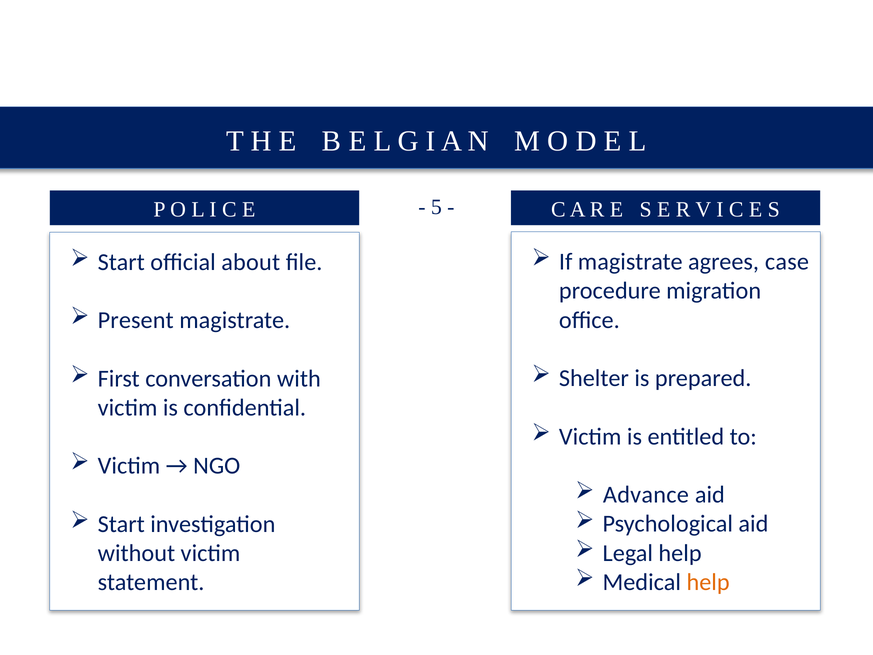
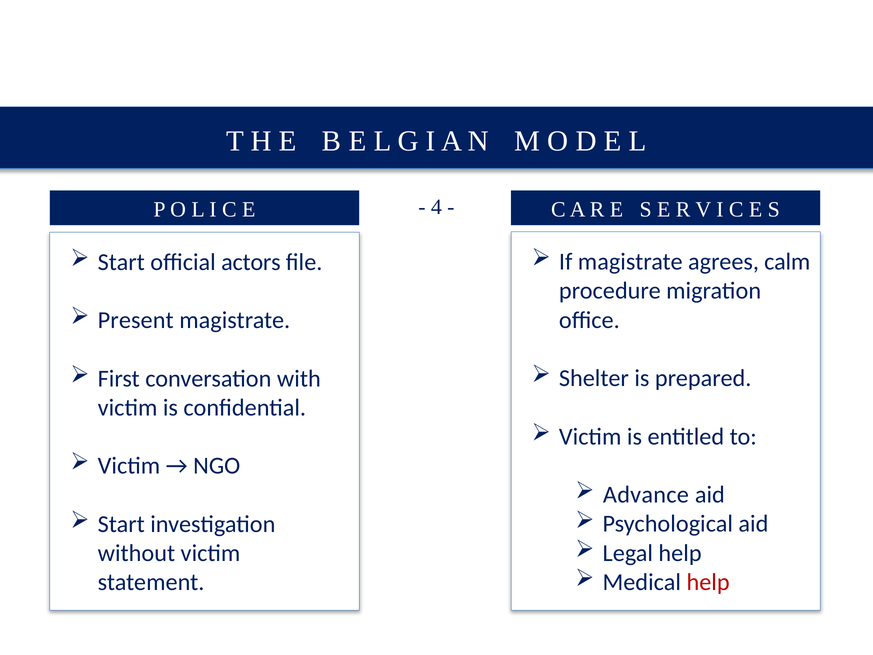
5: 5 -> 4 (436, 207)
case: case -> calm (787, 262)
about: about -> actors (251, 262)
help colour: orange -> red (708, 582)
